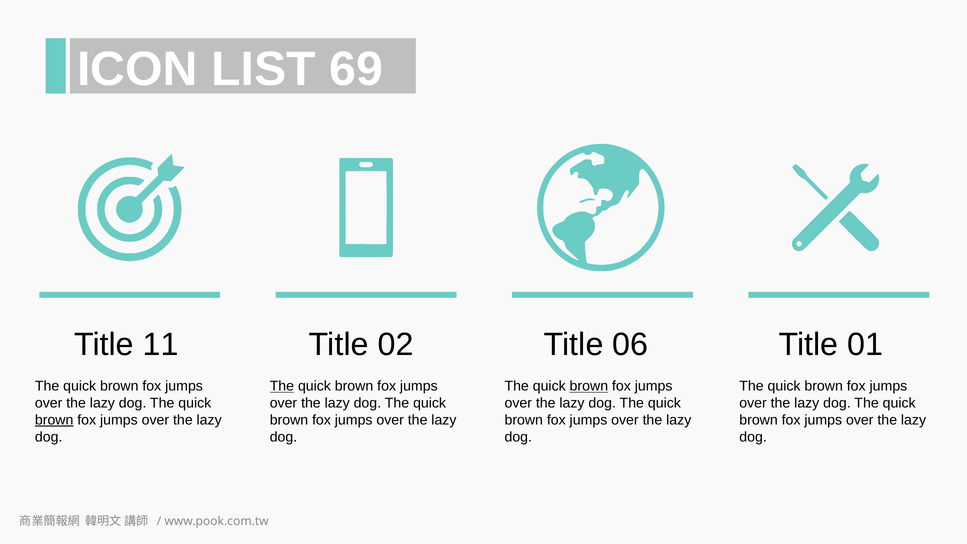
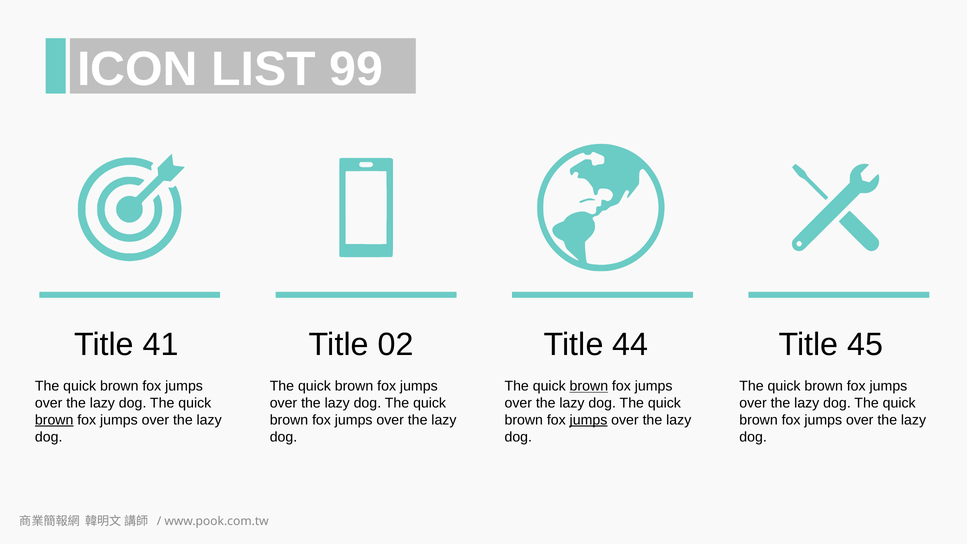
69: 69 -> 99 (356, 69)
11: 11 -> 41 (161, 345)
06: 06 -> 44 (630, 345)
01: 01 -> 45 (865, 345)
The underline: present -> none (282, 386)
jumps underline: none -> present (588, 420)
